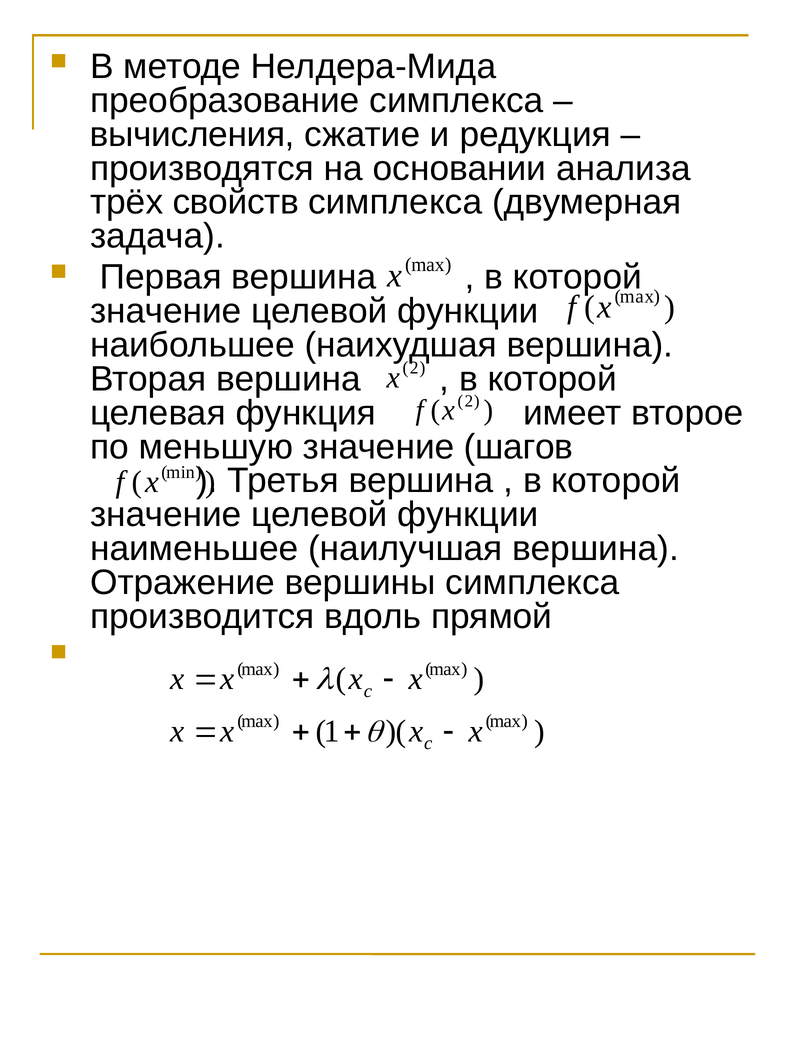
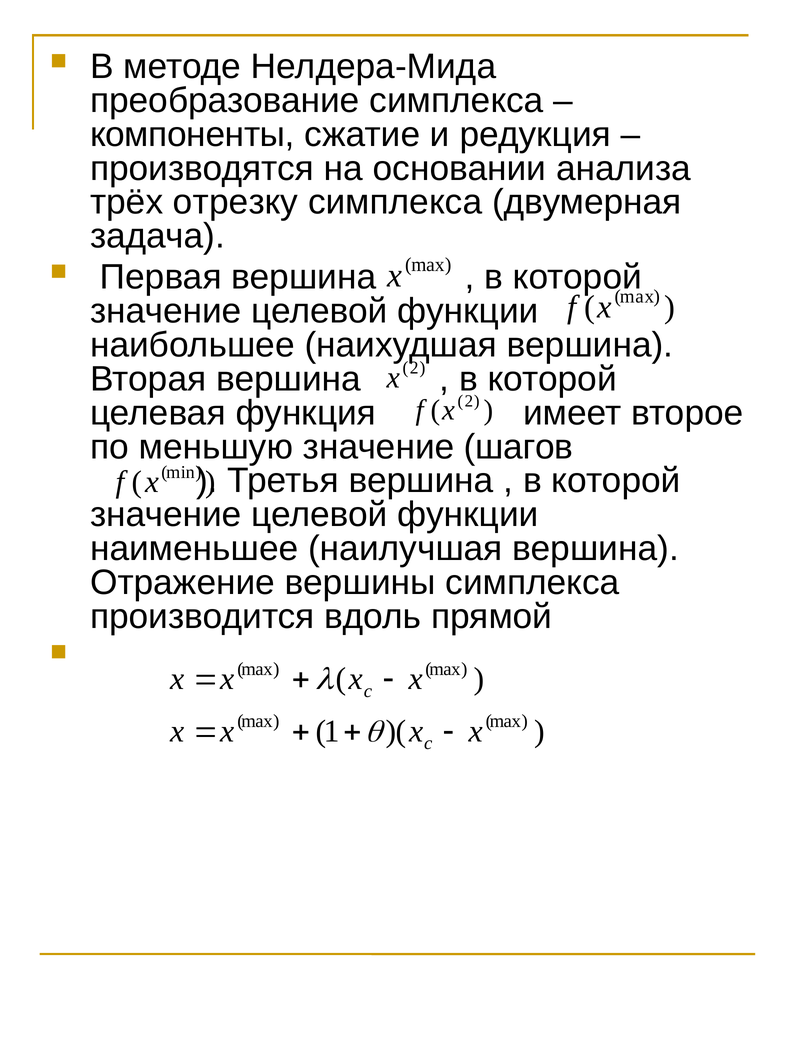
вычисления: вычисления -> компоненты (192, 134)
свойств: свойств -> отрезку (236, 202)
